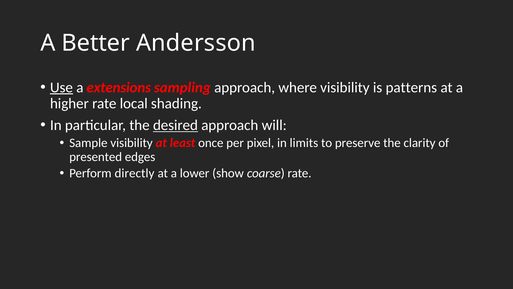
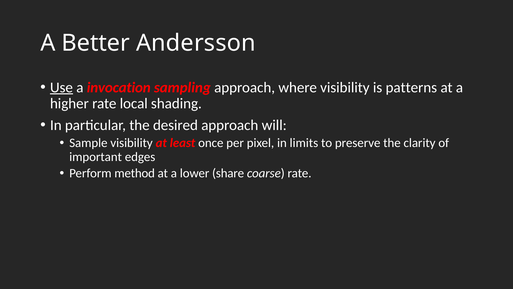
extensions: extensions -> invocation (119, 87)
desired underline: present -> none (175, 125)
presented: presented -> important (96, 157)
directly: directly -> method (135, 173)
show: show -> share (228, 173)
